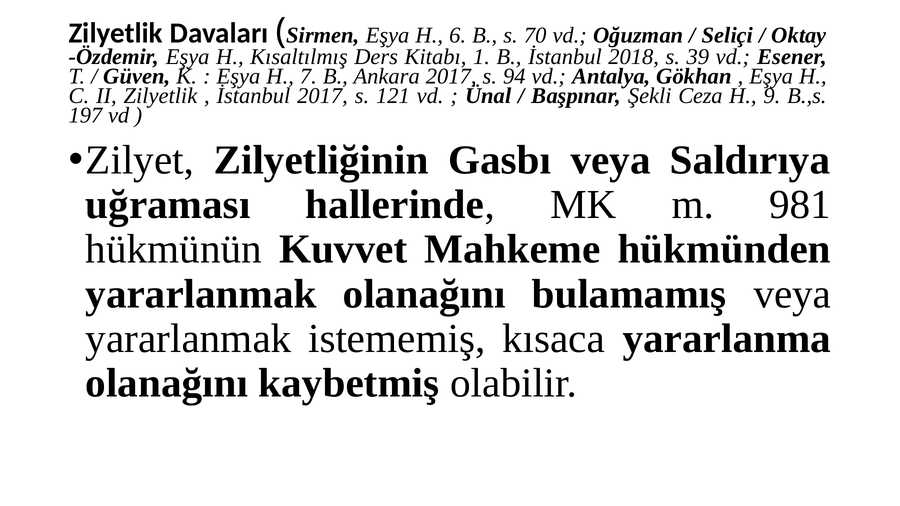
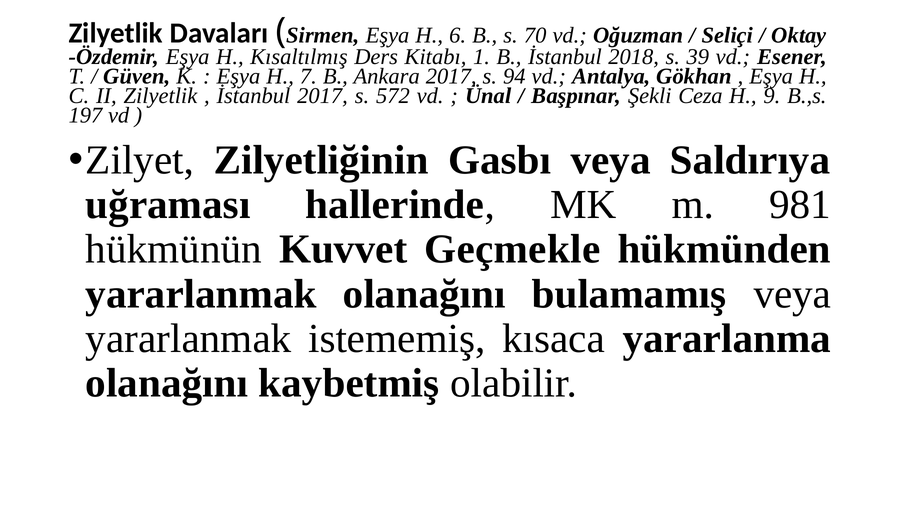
121: 121 -> 572 (393, 96)
Mahkeme: Mahkeme -> Geçmekle (512, 249)
